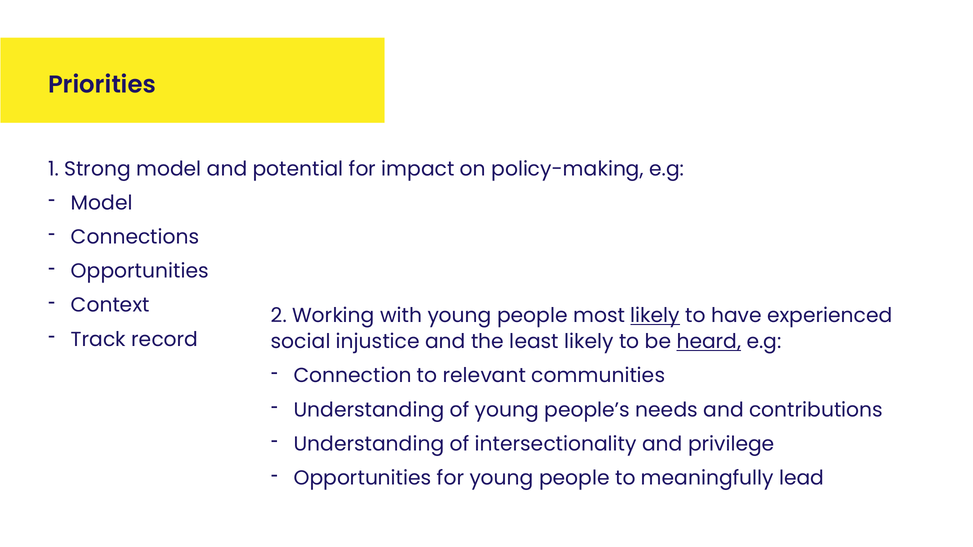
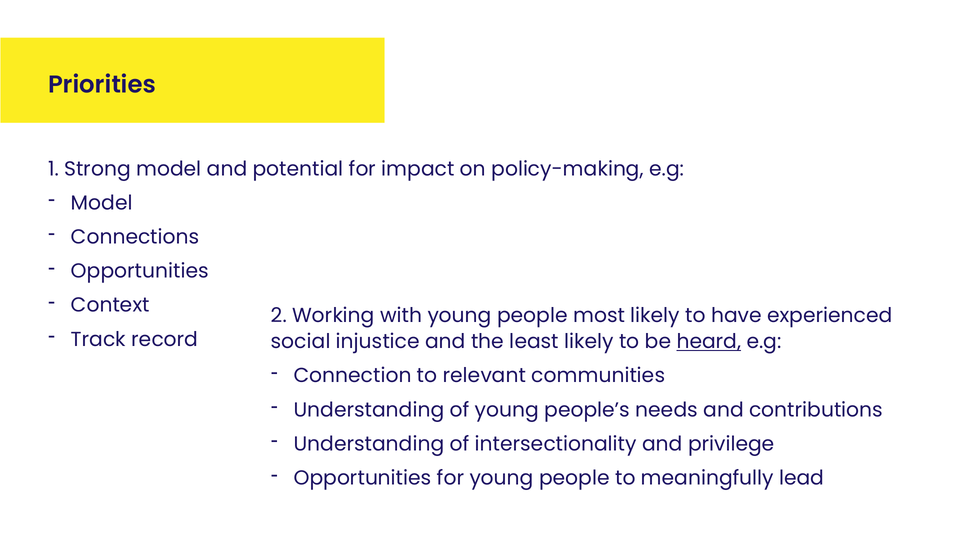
likely underline: present -> none (655, 316)
